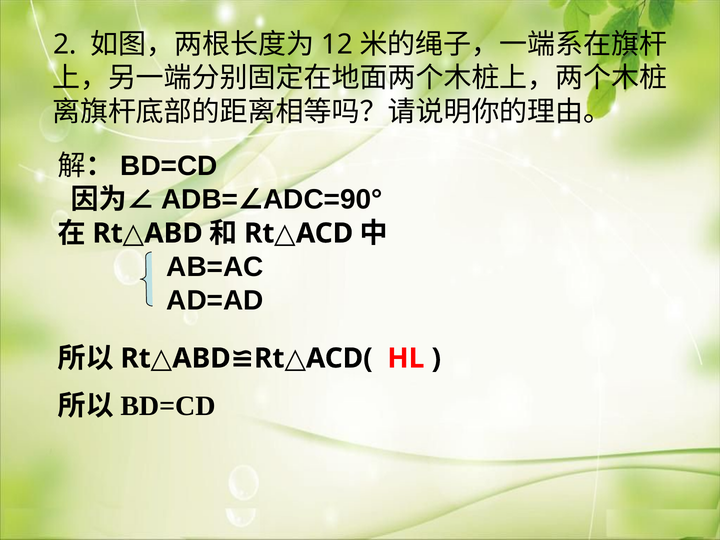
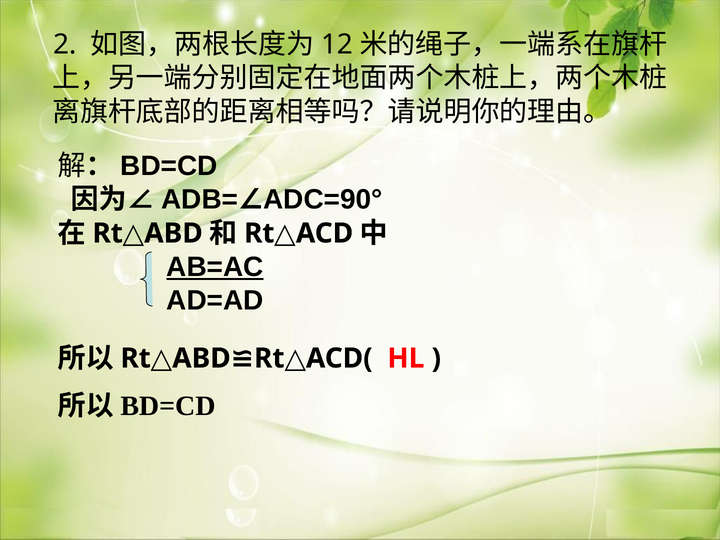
AB=AC underline: none -> present (215, 267)
